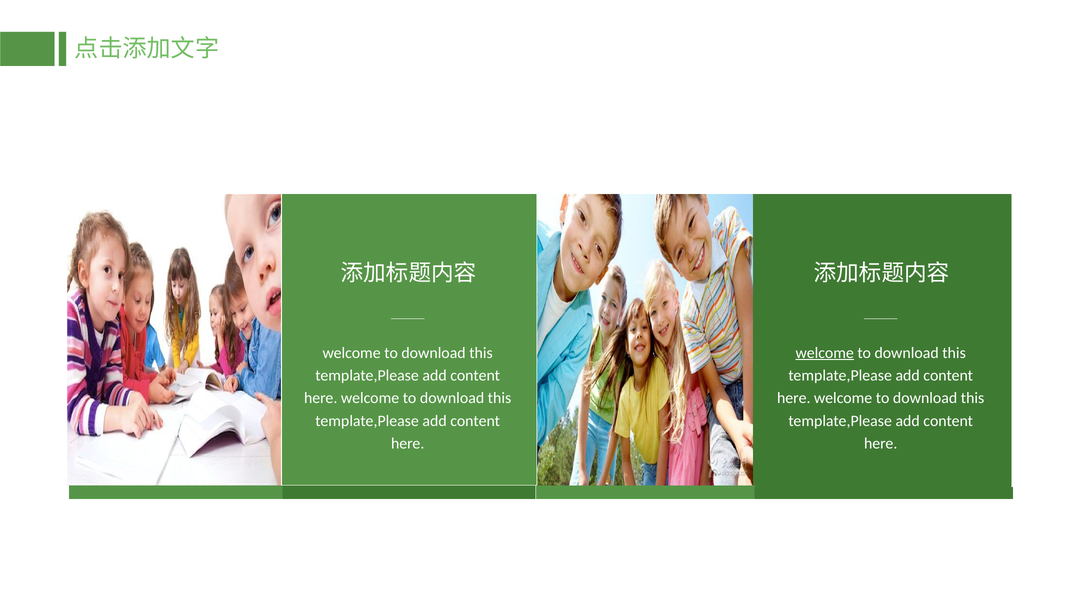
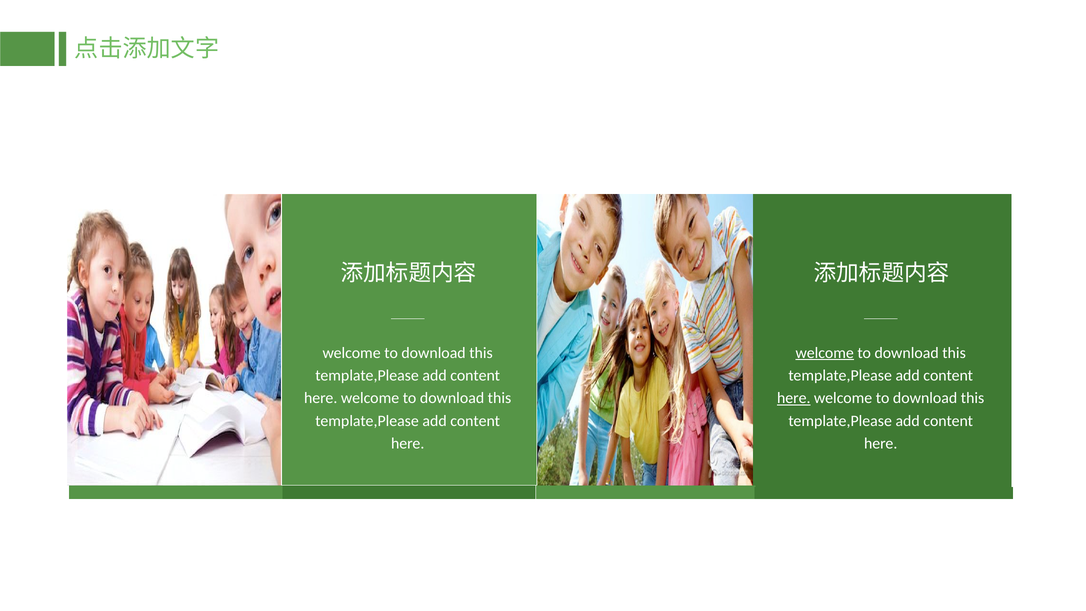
here underline: none -> present (794, 398)
